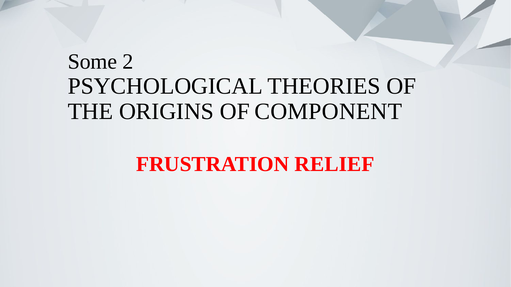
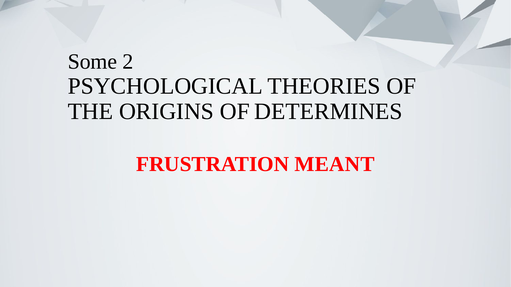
COMPONENT: COMPONENT -> DETERMINES (328, 112)
RELIEF: RELIEF -> MEANT (335, 164)
